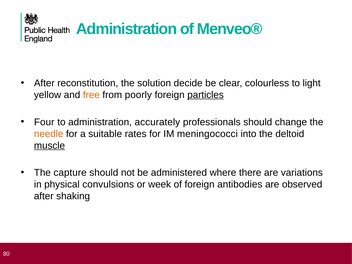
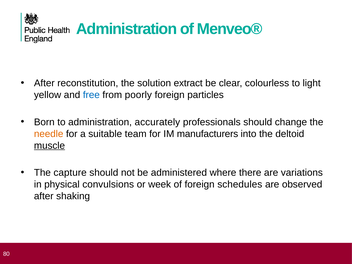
decide: decide -> extract (188, 83)
free colour: orange -> blue (91, 95)
particles underline: present -> none (206, 95)
Four: Four -> Born (44, 122)
rates: rates -> team (136, 134)
meningococci: meningococci -> manufacturers (208, 134)
antibodies: antibodies -> schedules (240, 184)
